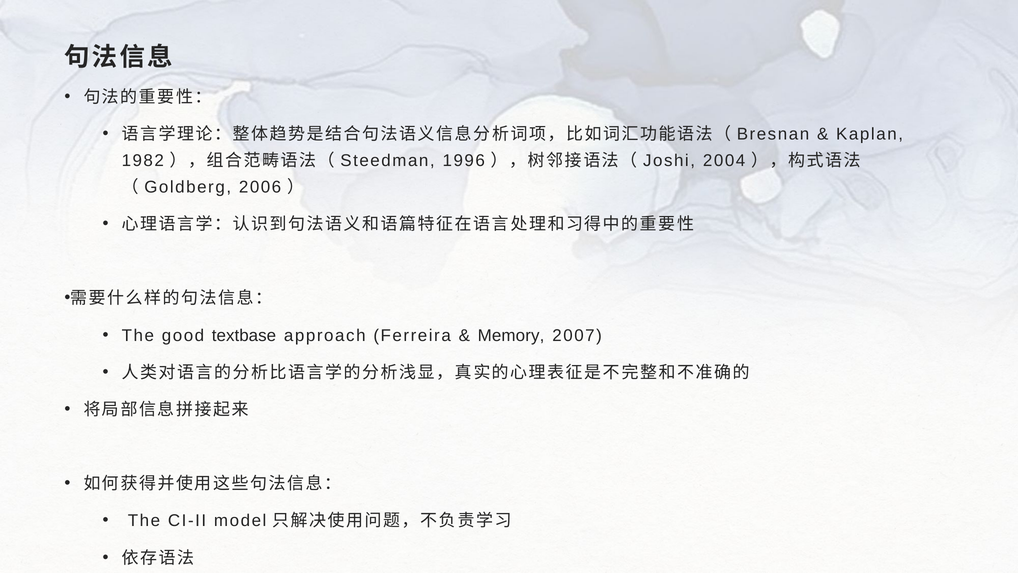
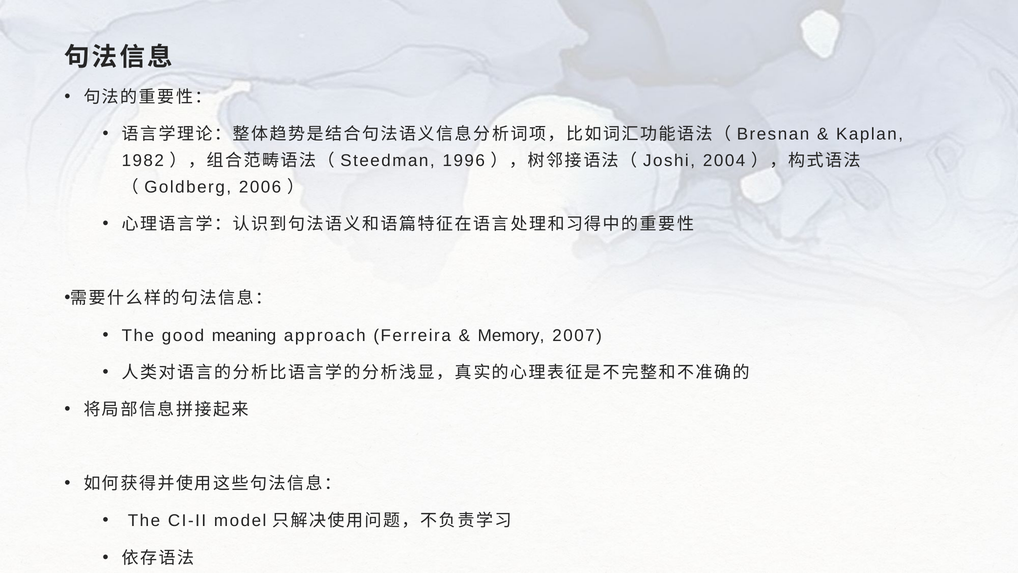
textbase: textbase -> meaning (244, 335)
